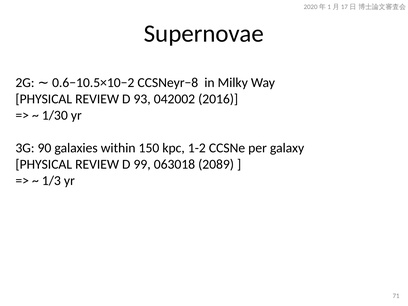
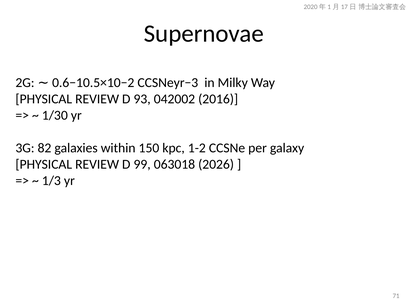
CCSNeyr−8: CCSNeyr−8 -> CCSNeyr−3 (168, 83)
90: 90 -> 82 (44, 148)
2089: 2089 -> 2026 (216, 164)
